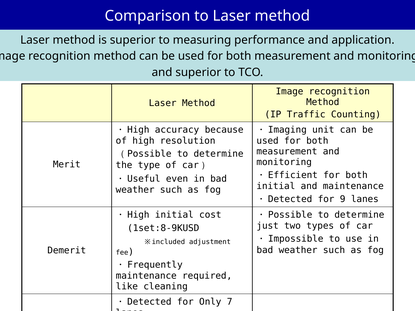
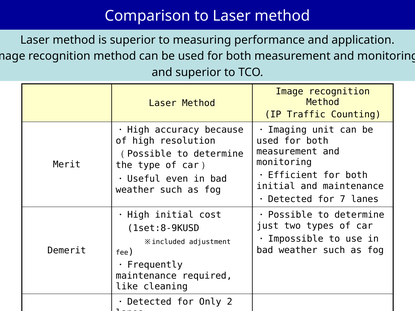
9: 9 -> 7 (343, 199)
7: 7 -> 2 (230, 302)
